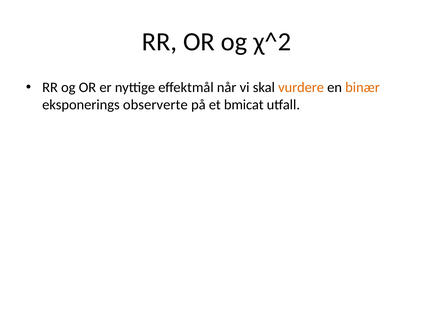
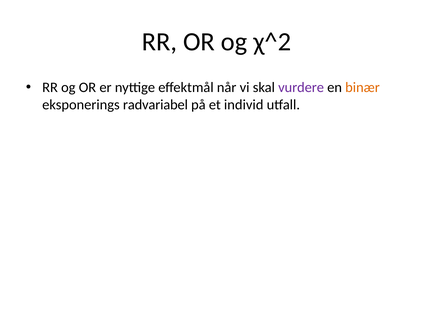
vurdere colour: orange -> purple (301, 88)
observerte: observerte -> radvariabel (155, 105)
bmicat: bmicat -> individ (244, 105)
